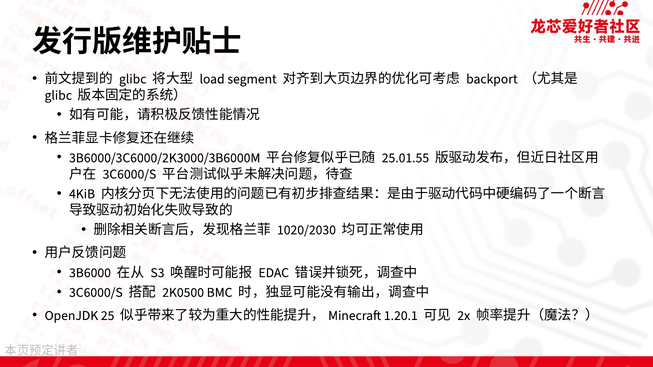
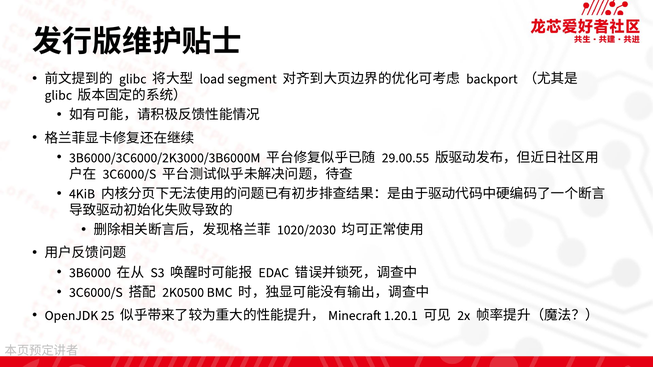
25.01.55: 25.01.55 -> 29.00.55 (405, 158)
